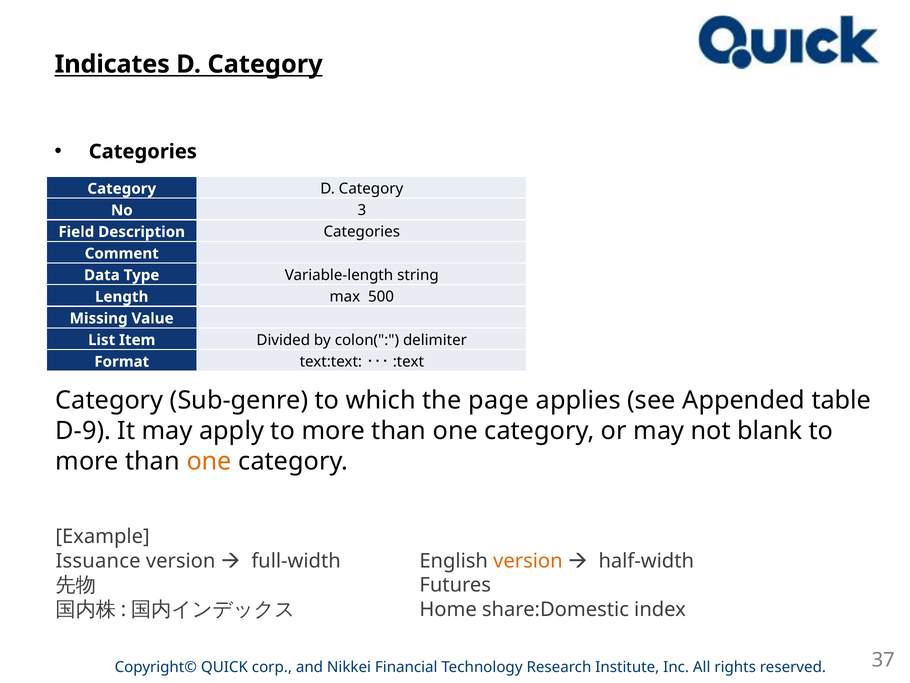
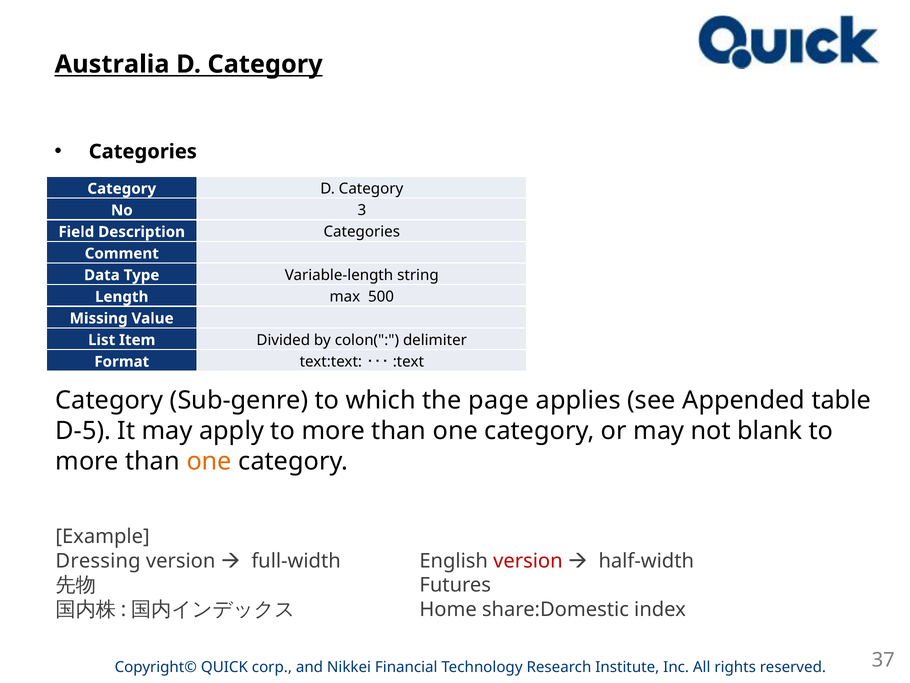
Indicates: Indicates -> Australia (112, 64)
D-9: D-9 -> D-5 (83, 431)
Issuance: Issuance -> Dressing (98, 561)
version colour: orange -> red (528, 561)
